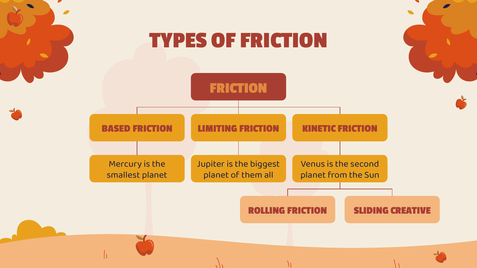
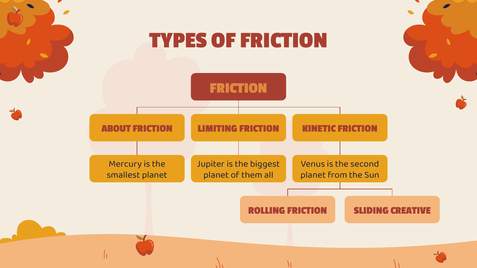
BASED: BASED -> ABOUT (116, 129)
